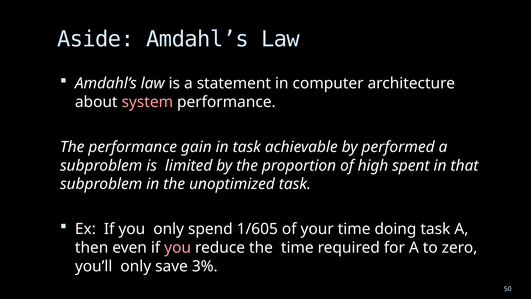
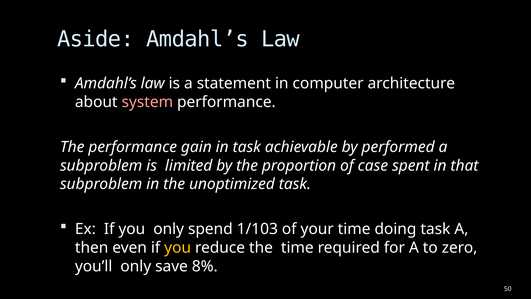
high: high -> case (373, 165)
1/605: 1/605 -> 1/103 (257, 229)
you colour: pink -> yellow (178, 248)
3%: 3% -> 8% (205, 266)
